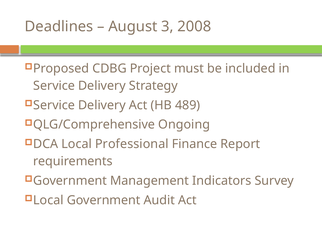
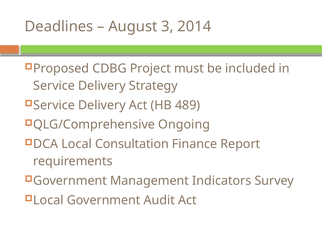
2008: 2008 -> 2014 (194, 27)
Professional: Professional -> Consultation (132, 144)
